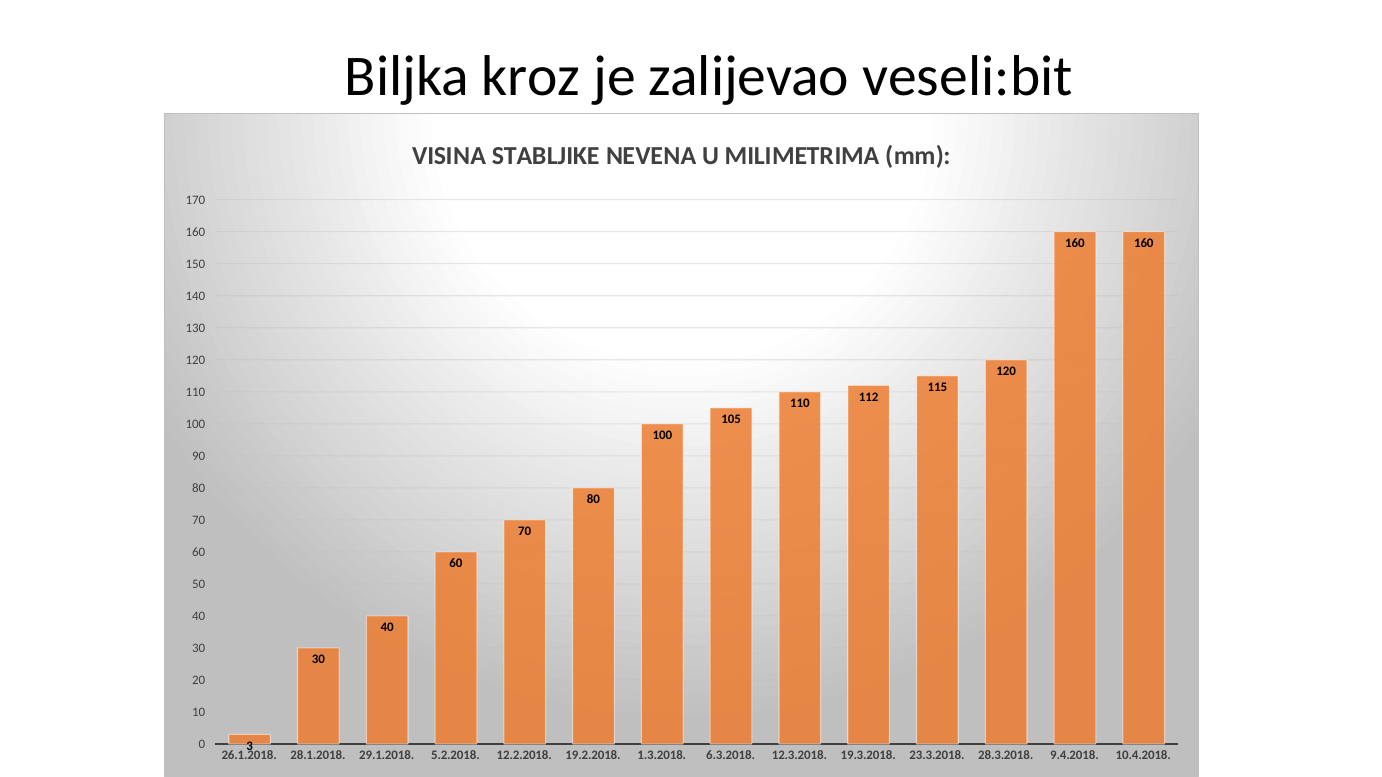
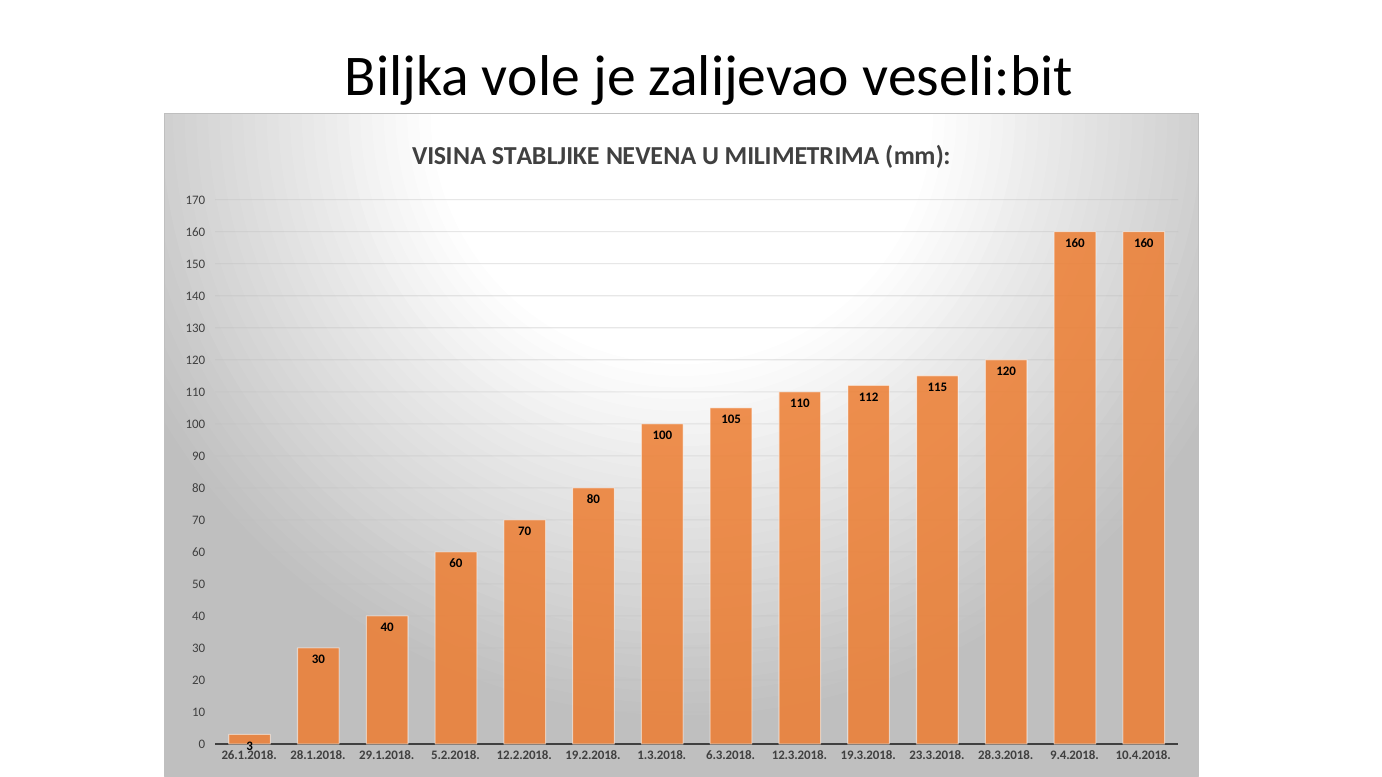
kroz: kroz -> vole (531, 76)
